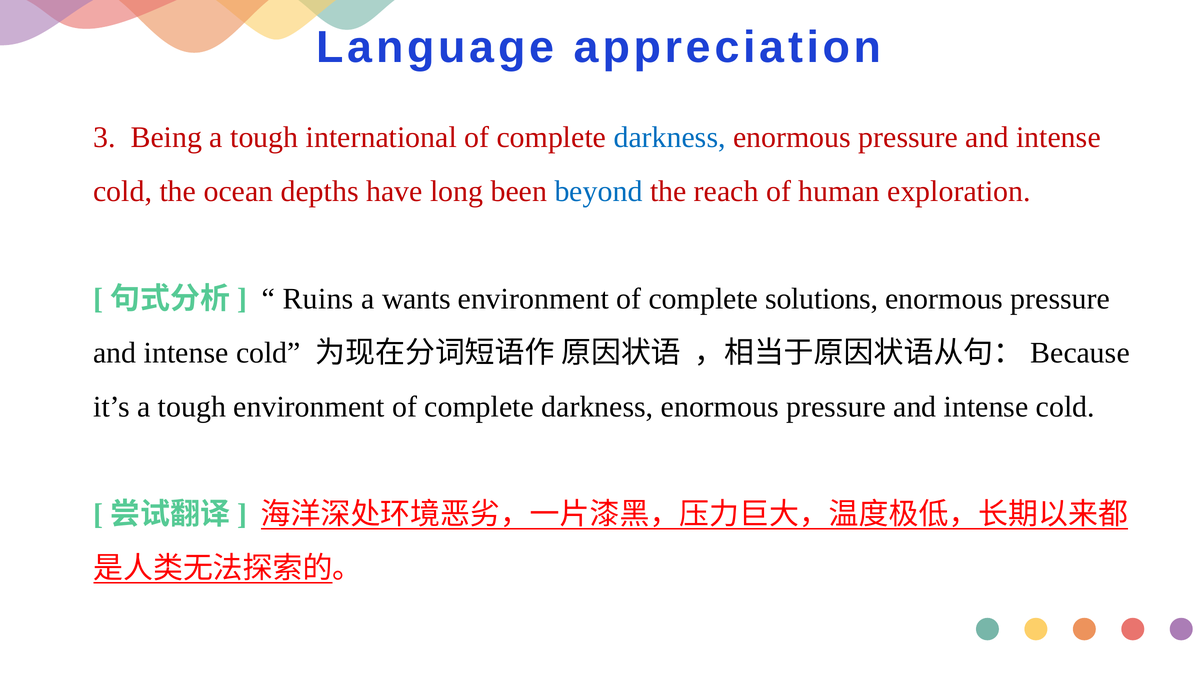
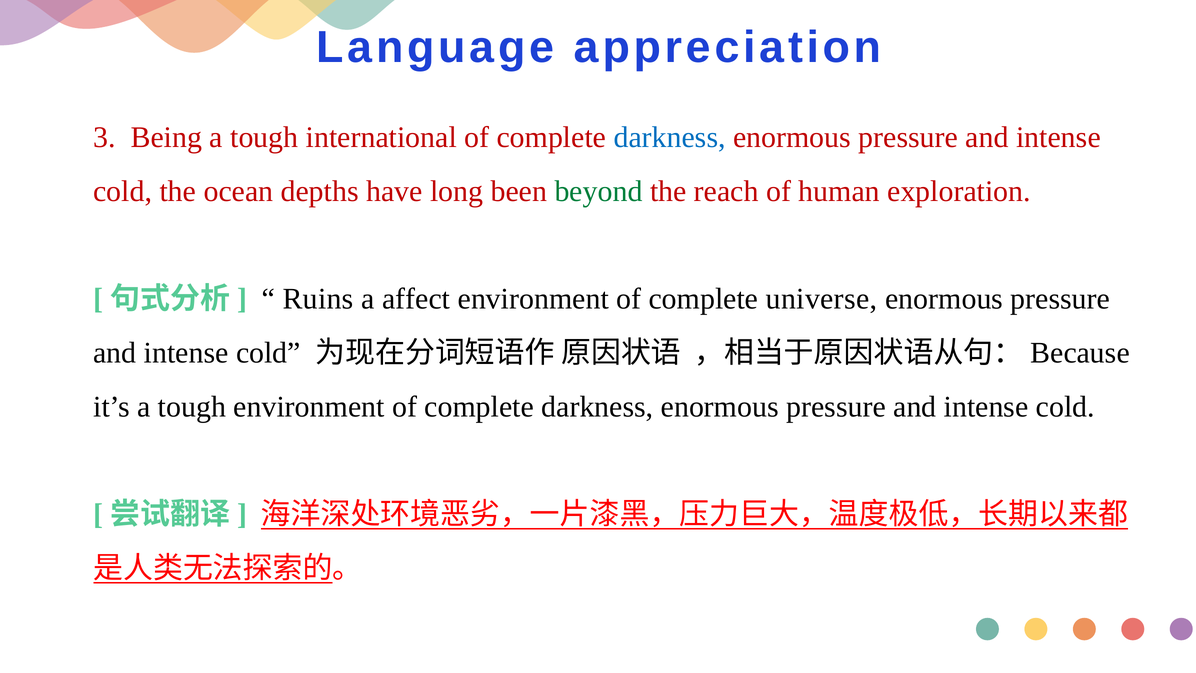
beyond colour: blue -> green (599, 191)
wants: wants -> affect (416, 299)
solutions: solutions -> universe (822, 299)
